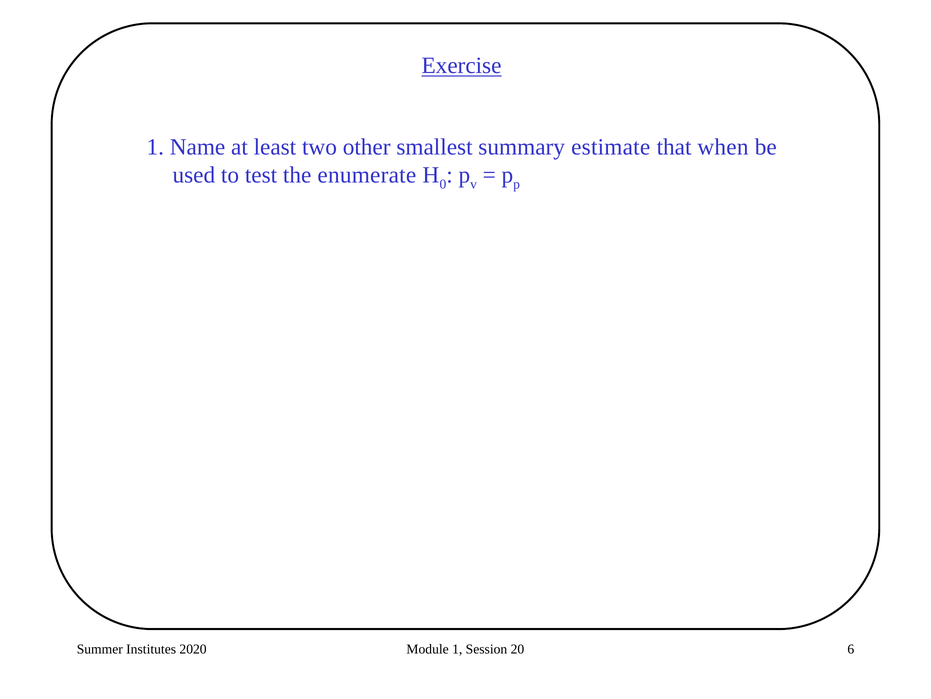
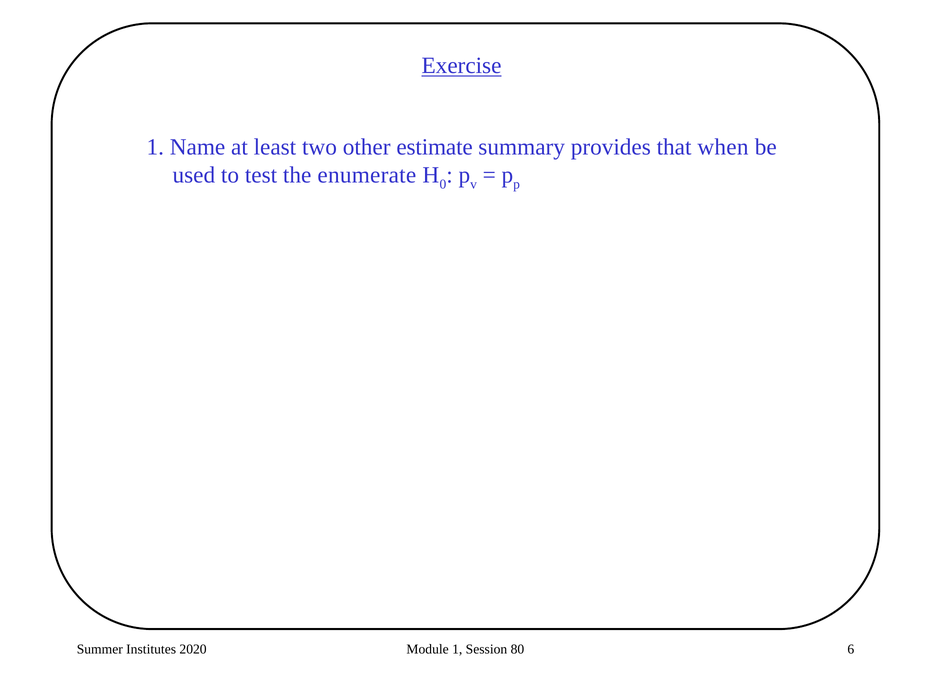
smallest: smallest -> estimate (435, 147)
estimate: estimate -> provides (611, 147)
20: 20 -> 80 (517, 649)
